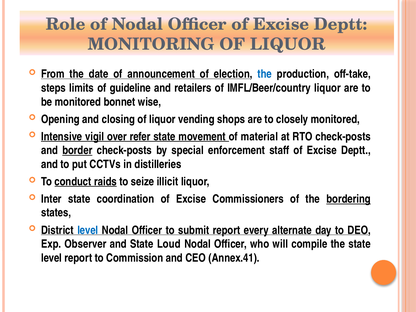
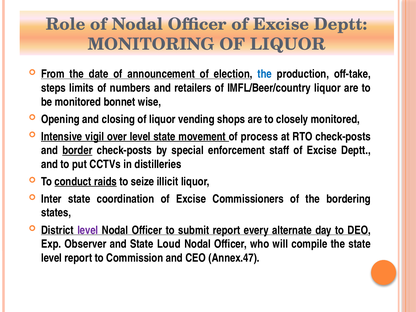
guideline: guideline -> numbers (130, 88)
over refer: refer -> level (140, 137)
material: material -> process (259, 137)
bordering underline: present -> none (349, 199)
level colour: blue -> purple (88, 230)
Annex.41: Annex.41 -> Annex.47 (234, 258)
